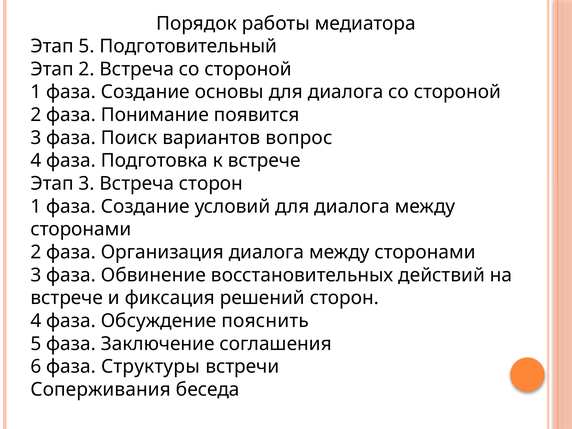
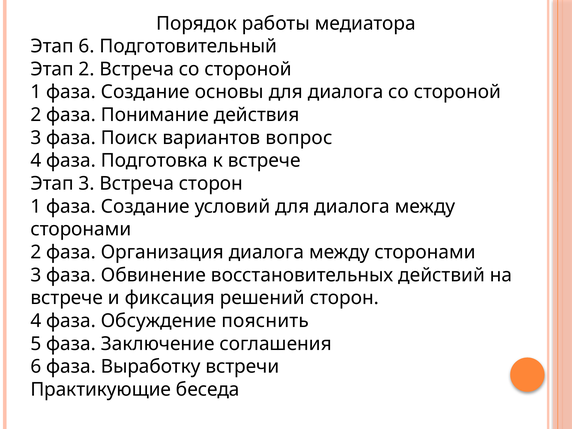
Этап 5: 5 -> 6 (87, 46)
появится: появится -> действия (257, 115)
Структуры: Структуры -> Выработку (151, 367)
Соперживания: Соперживания -> Практикующие (101, 389)
